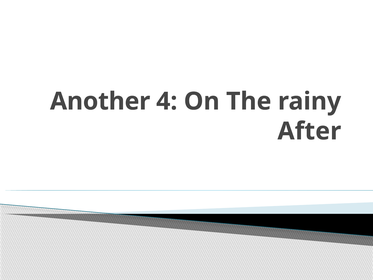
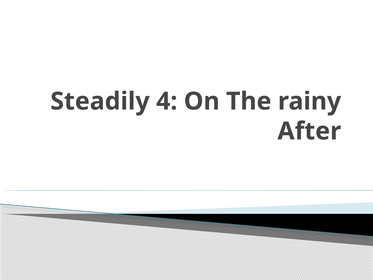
Another: Another -> Steadily (100, 101)
